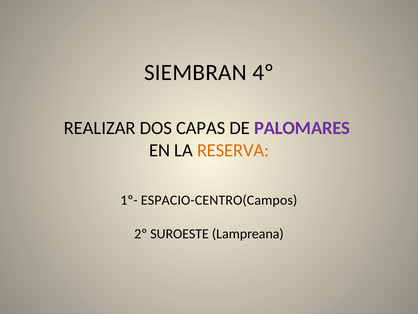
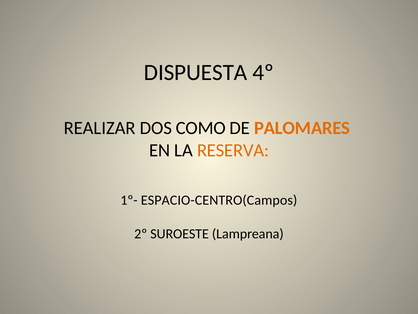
SIEMBRAN: SIEMBRAN -> DISPUESTA (196, 72)
CAPAS: CAPAS -> COMO (201, 128)
PALOMARES colour: purple -> orange (302, 128)
